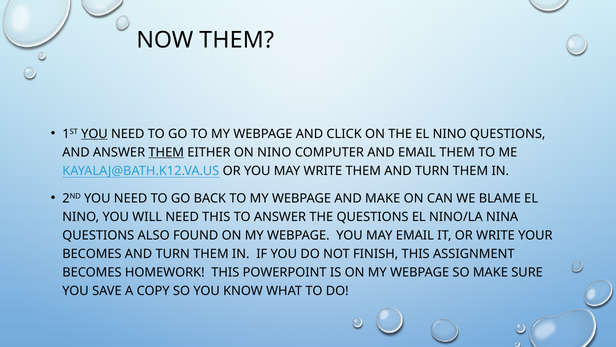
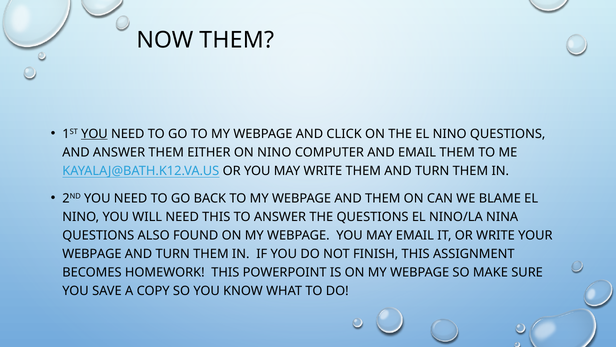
THEM underline: present -> none (166, 152)
AND MAKE: MAKE -> THEM (383, 198)
BECOMES: BECOMES -> WEBPAGE (92, 253)
